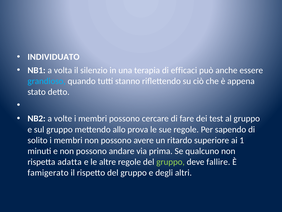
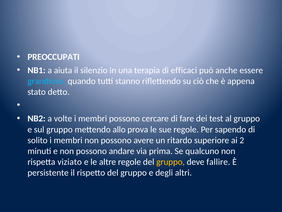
INDIVIDUATO: INDIVIDUATO -> PREOCCUPATI (54, 57)
volta: volta -> aiuta (63, 70)
1: 1 -> 2 (242, 140)
adatta: adatta -> viziato (70, 162)
gruppo colour: light green -> yellow (171, 162)
famigerato: famigerato -> persistente (48, 172)
